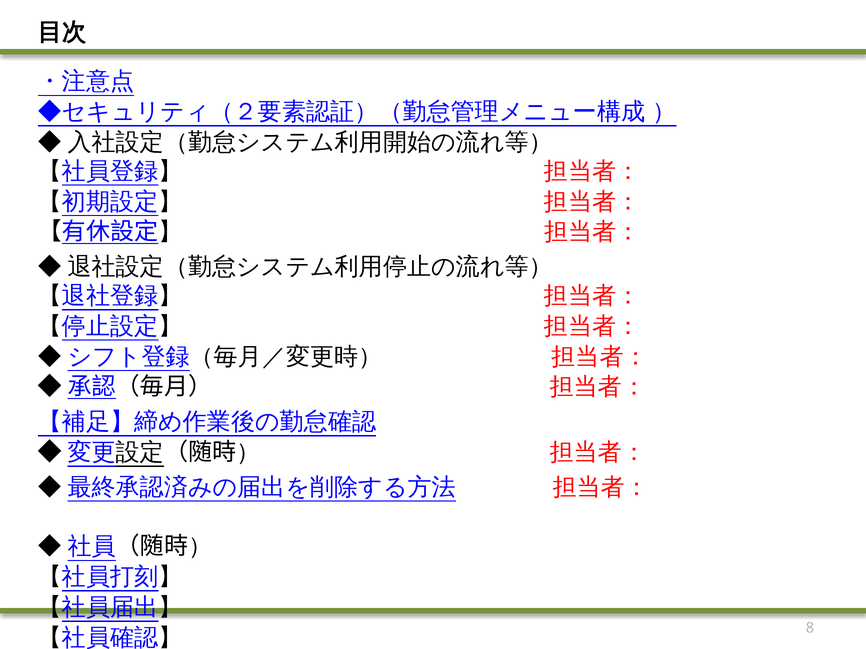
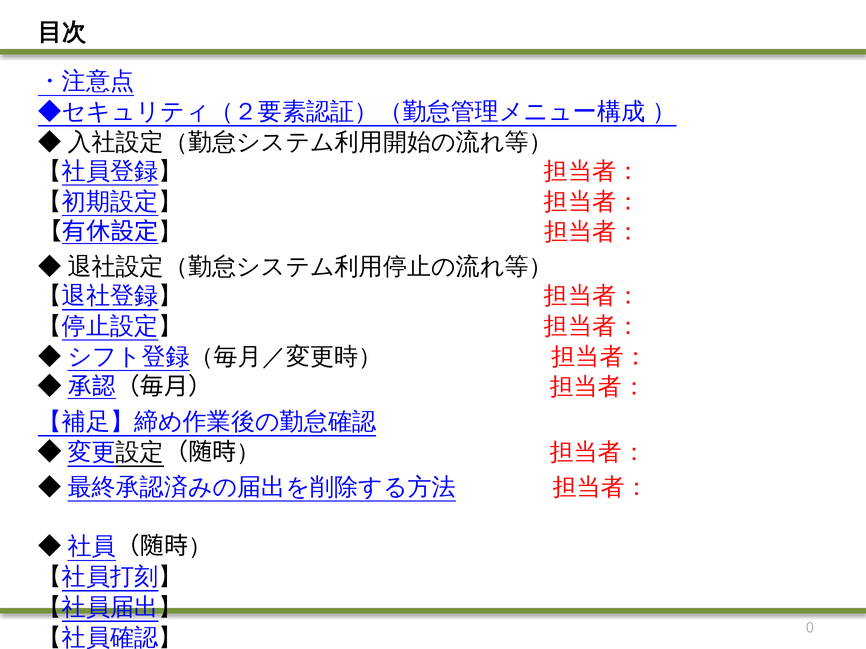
8: 8 -> 0 (810, 628)
